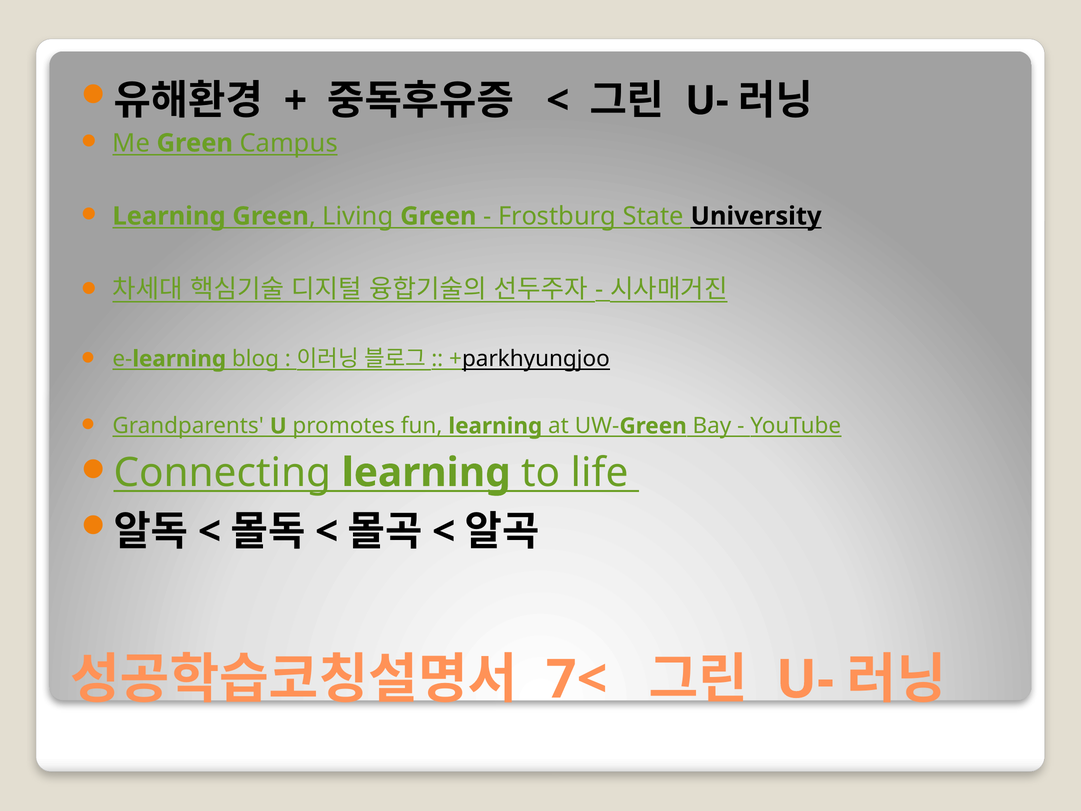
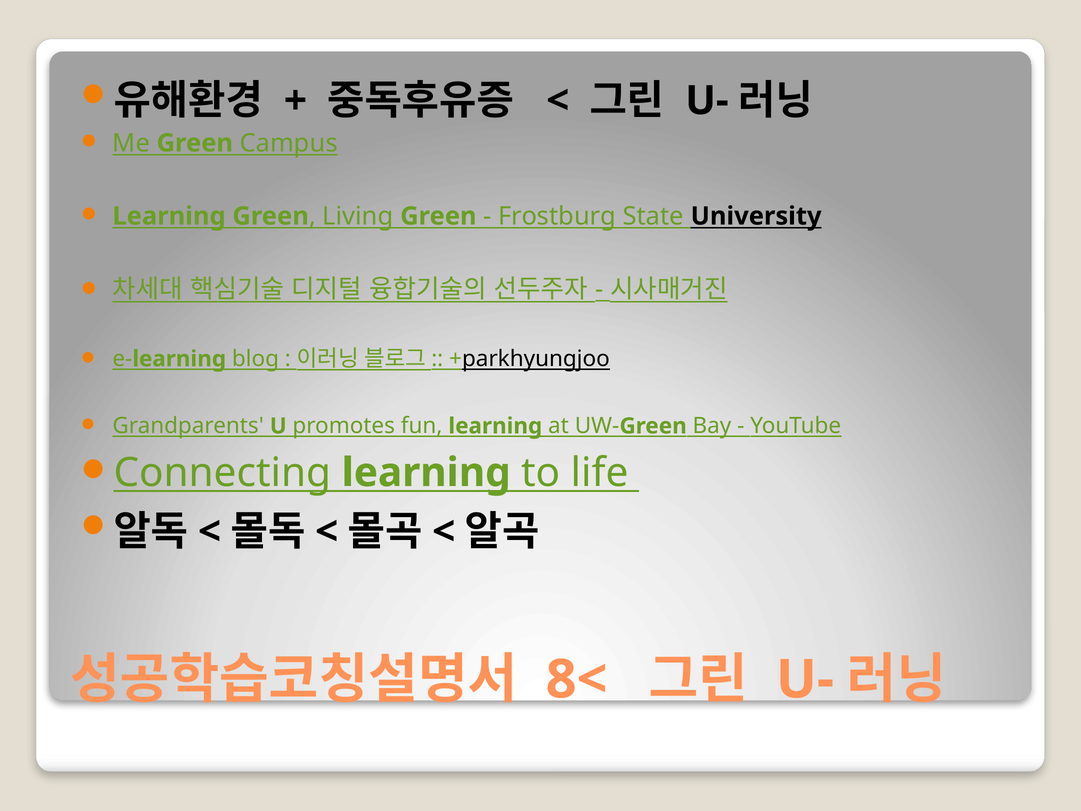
7<: 7< -> 8< (577, 679)
